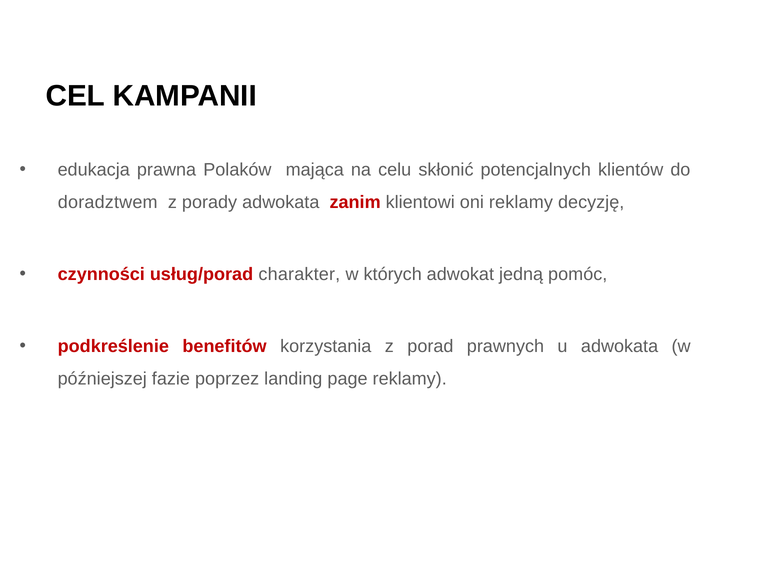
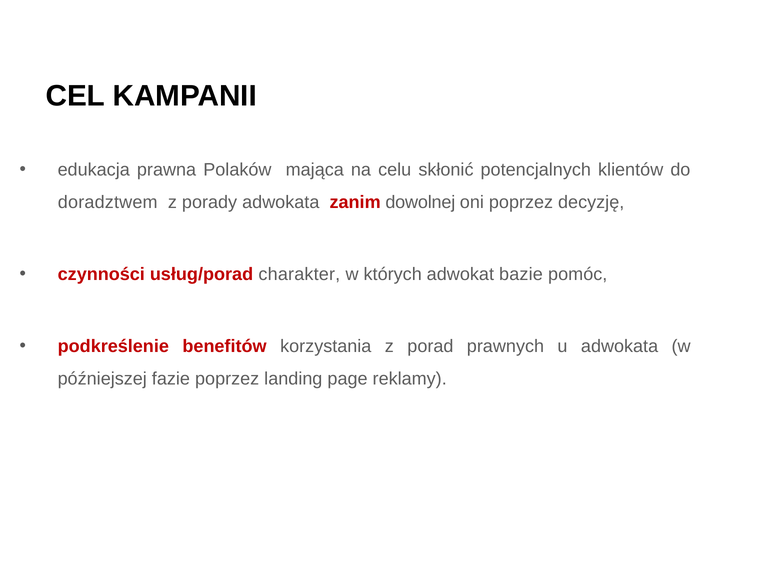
klientowi: klientowi -> dowolnej (420, 202)
oni reklamy: reklamy -> poprzez (521, 202)
jedną: jedną -> bazie (521, 274)
